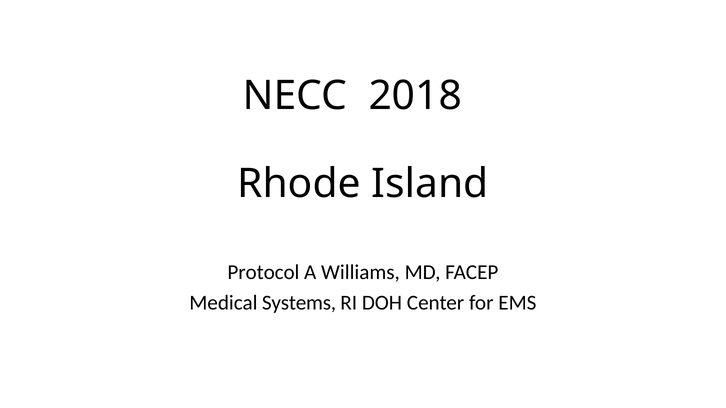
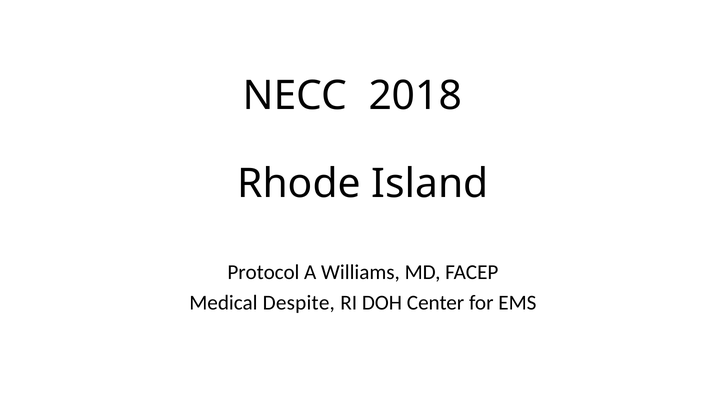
Systems: Systems -> Despite (299, 303)
